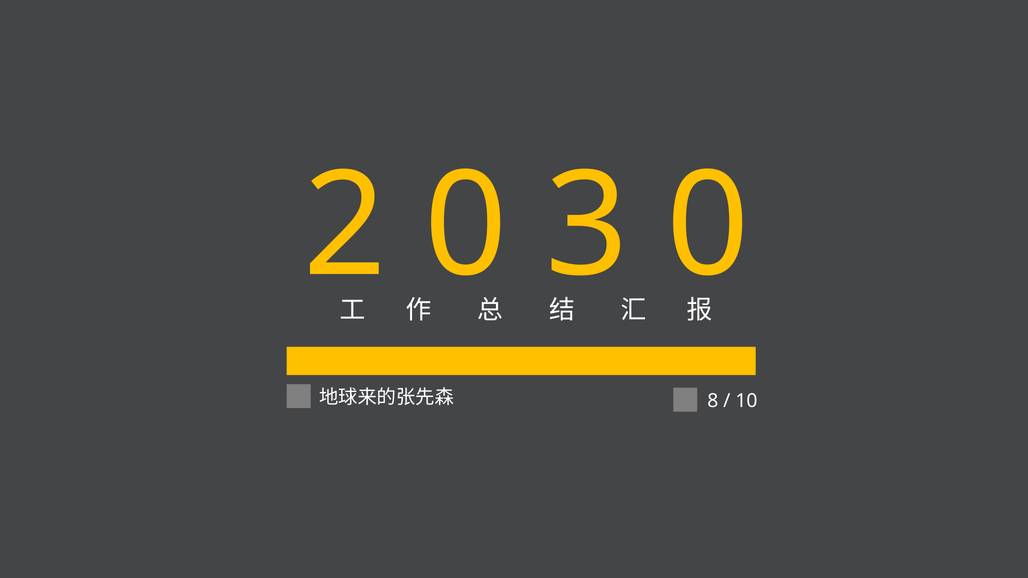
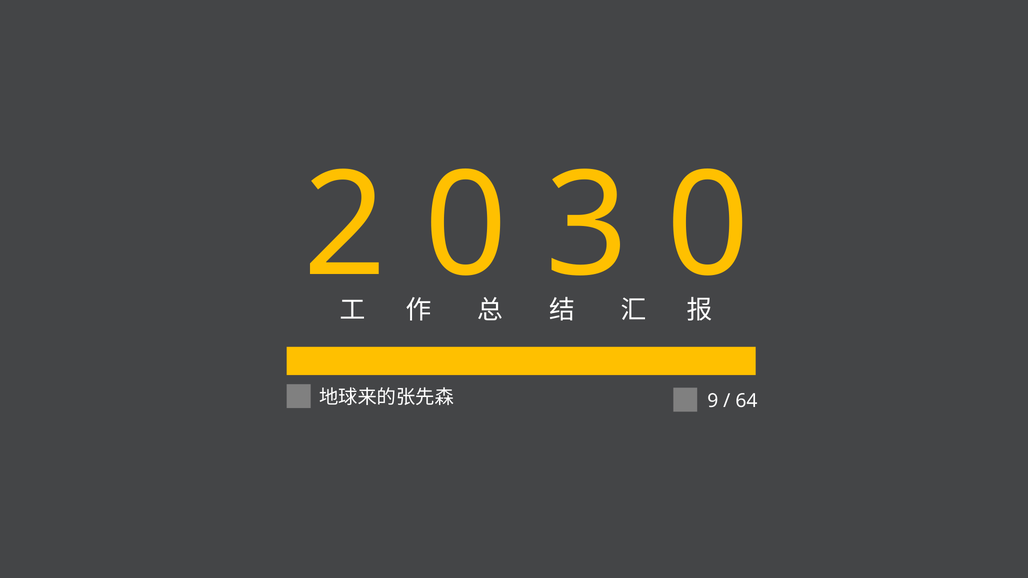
8: 8 -> 9 (713, 401)
10: 10 -> 64 (746, 401)
